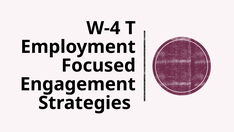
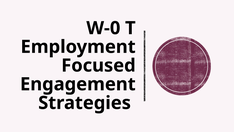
W-4: W-4 -> W-0 (103, 28)
